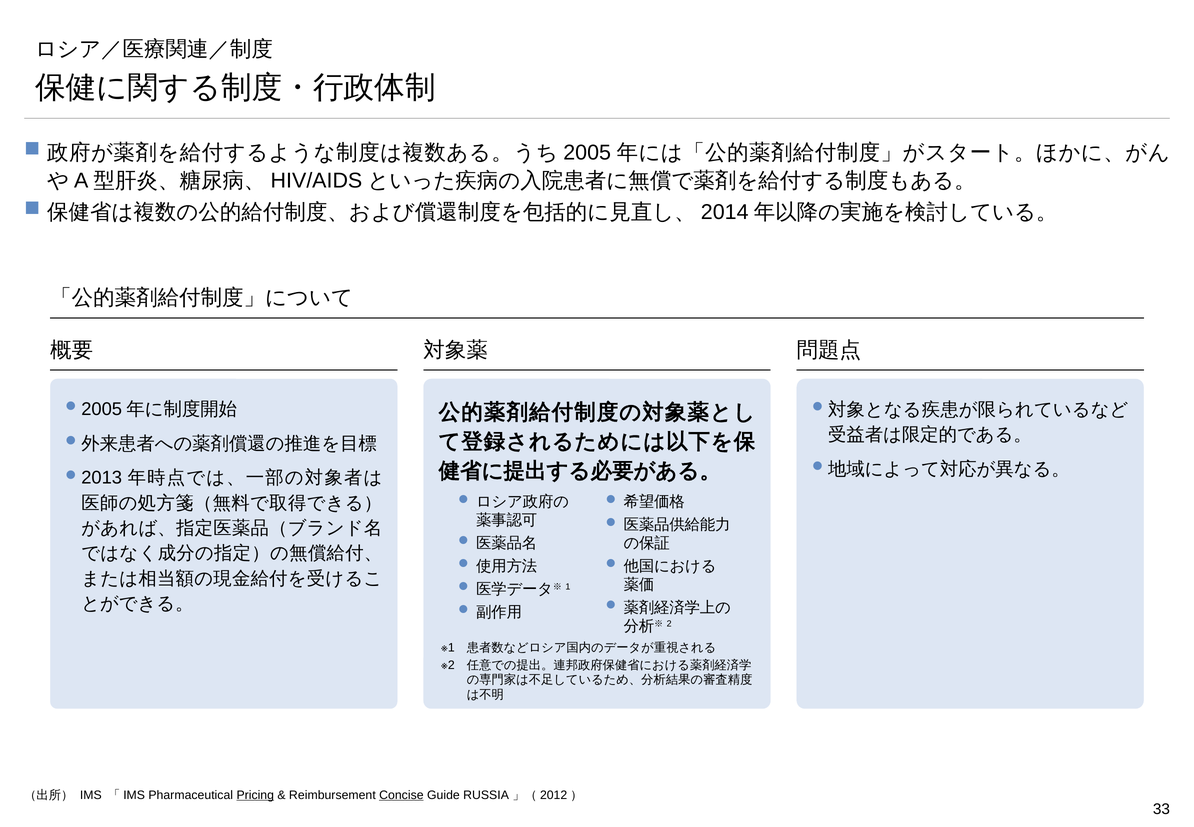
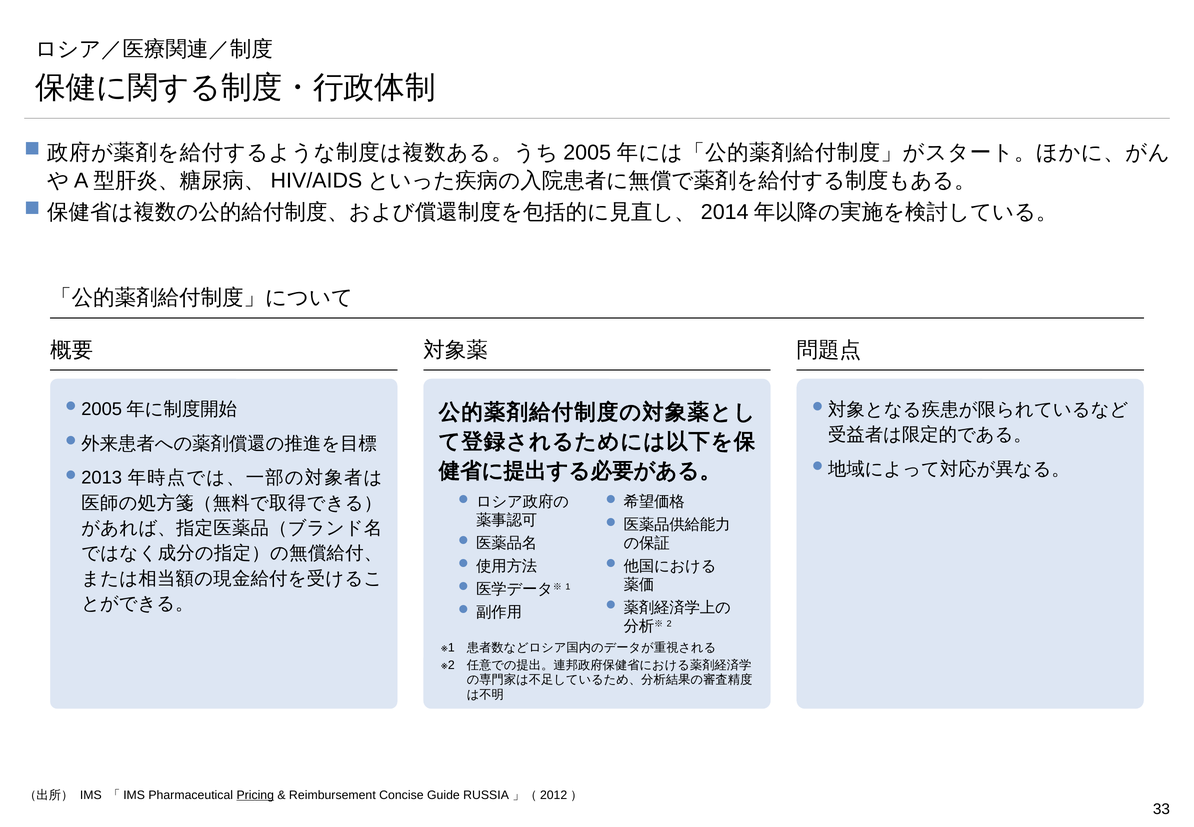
Concise underline: present -> none (401, 795)
